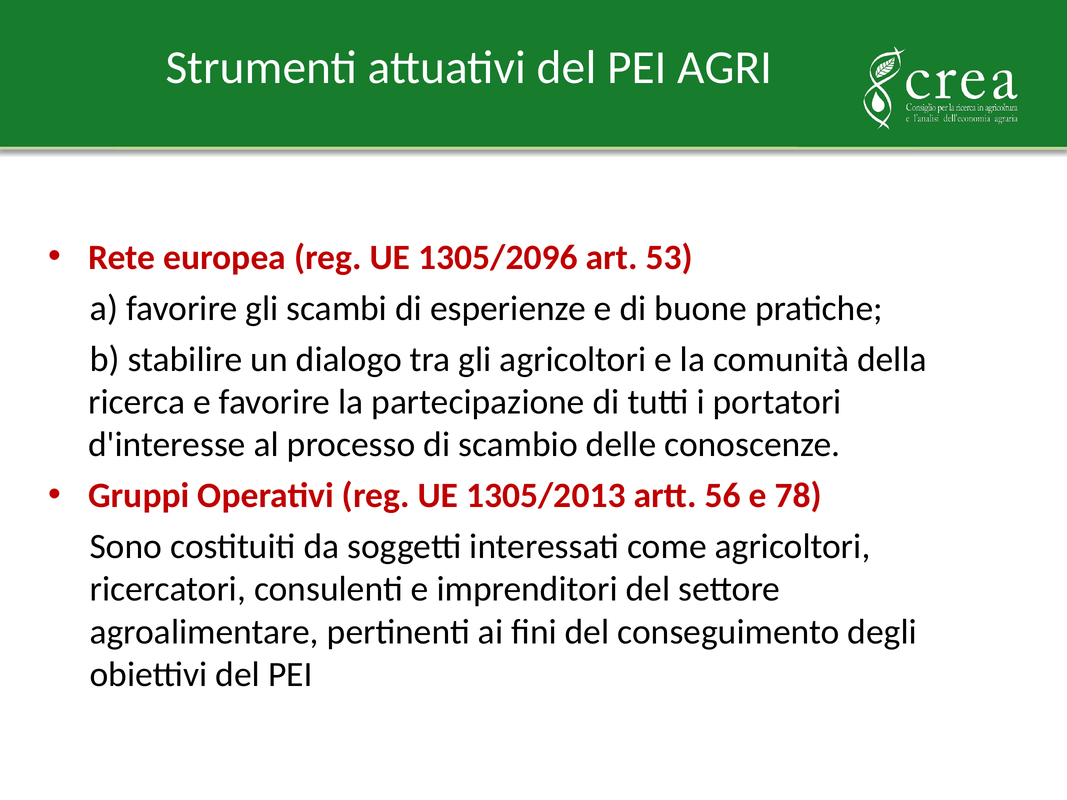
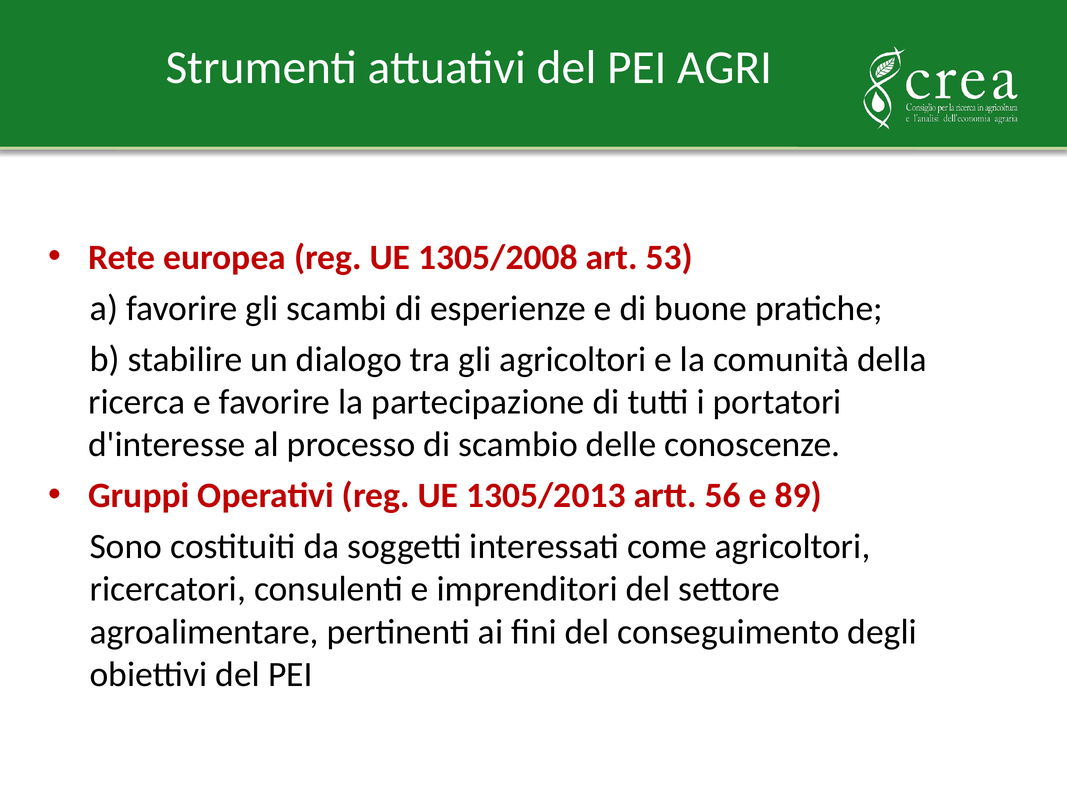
1305/2096: 1305/2096 -> 1305/2008 (498, 257)
78: 78 -> 89 (798, 496)
